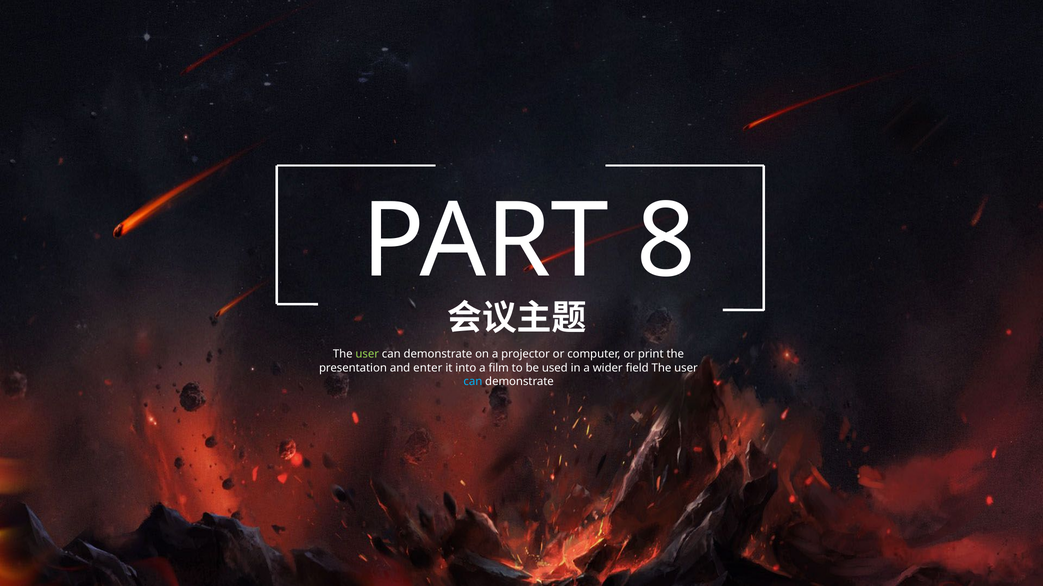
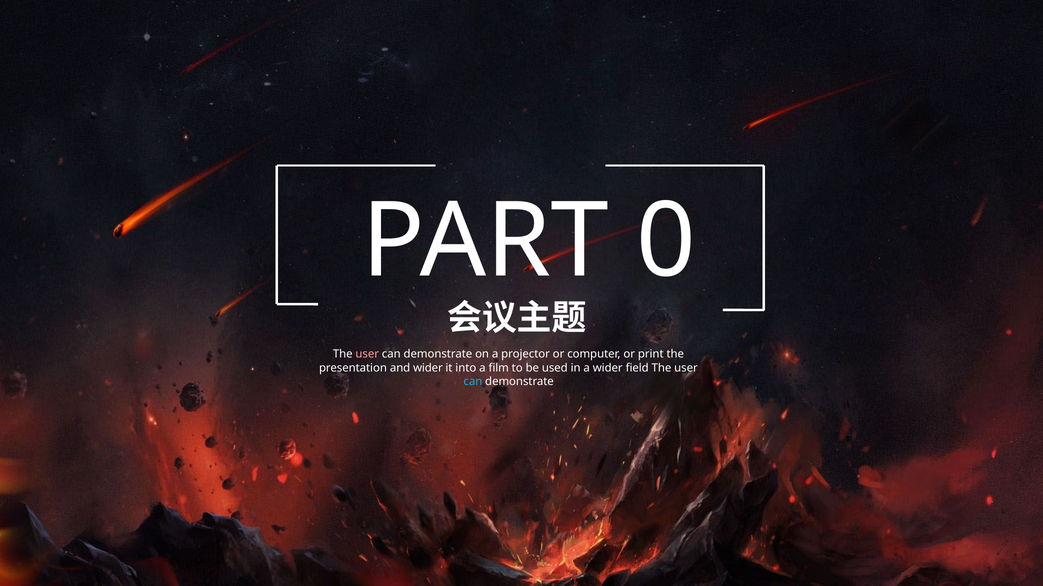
8: 8 -> 0 (666, 242)
user colour: light green -> pink (367, 355)
and enter: enter -> wider (428, 368)
